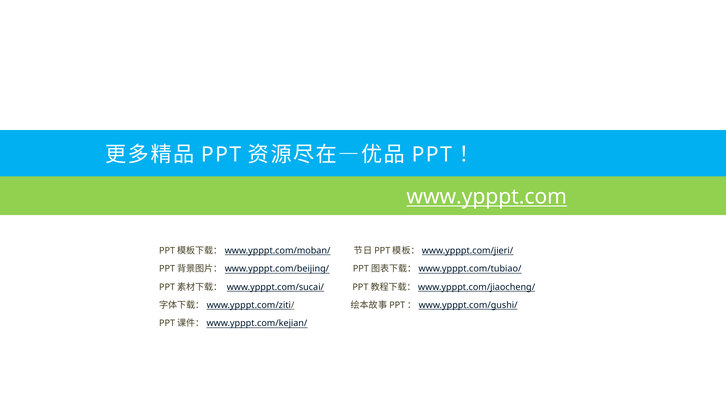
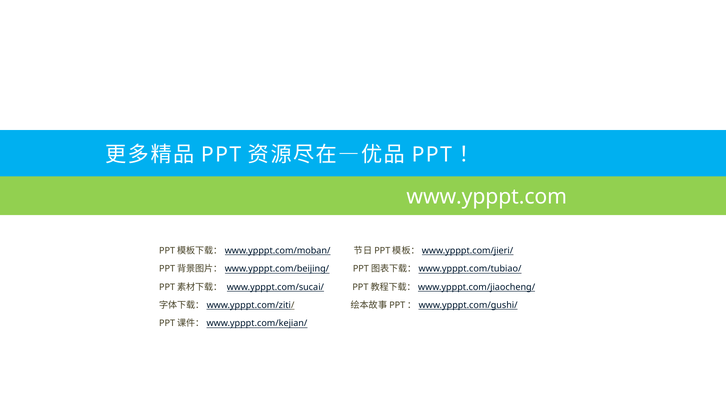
www.ypppt.com underline: present -> none (487, 197)
